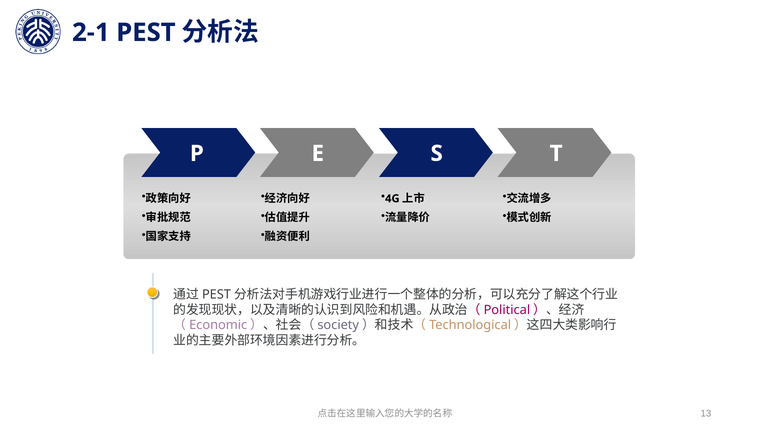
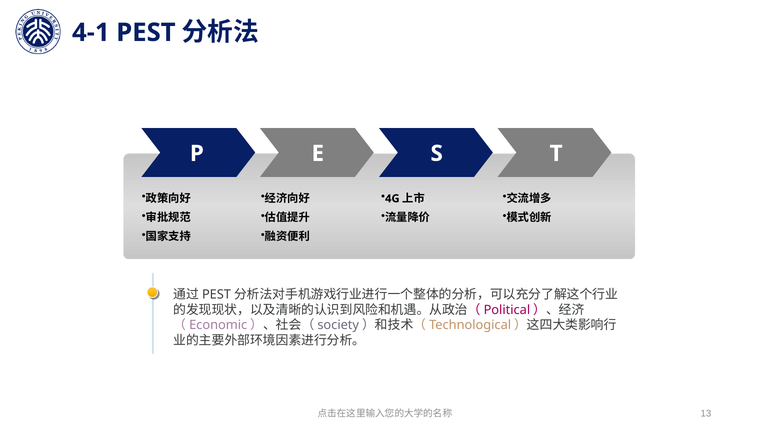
2-1: 2-1 -> 4-1 (91, 33)
